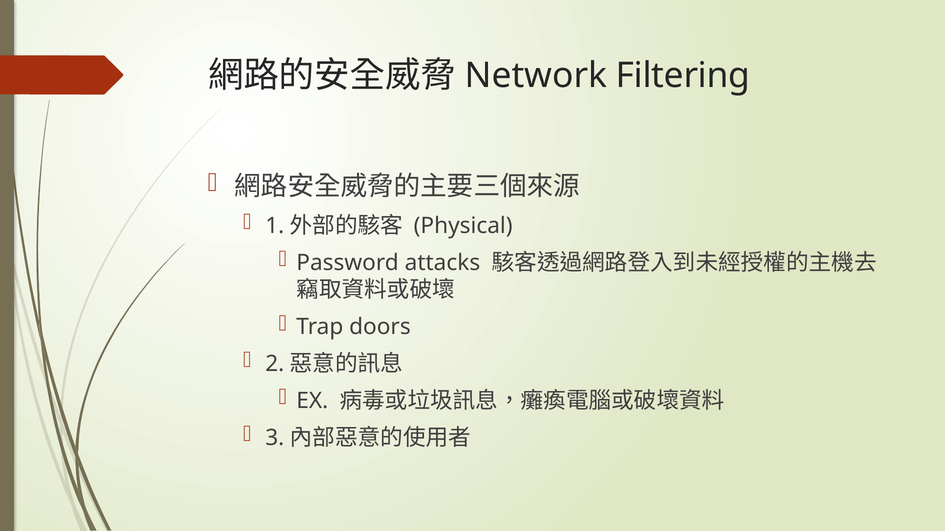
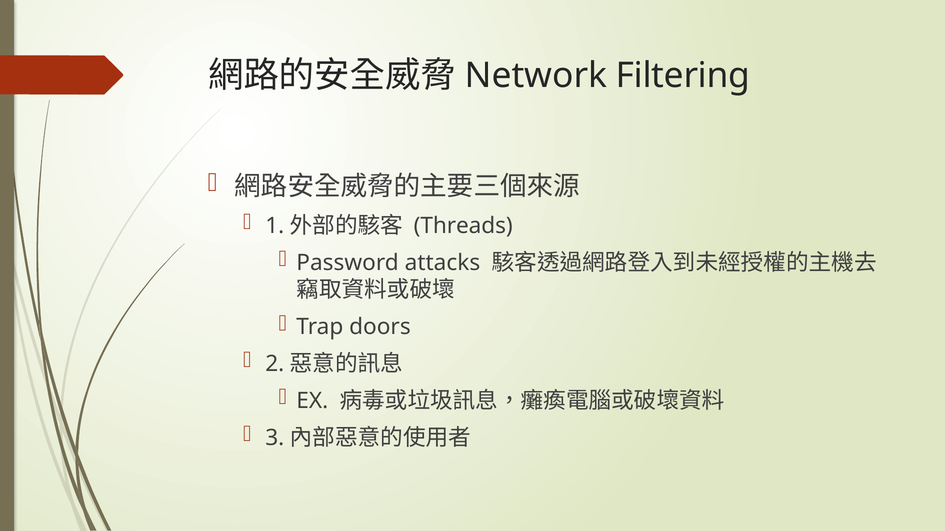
Physical: Physical -> Threads (463, 226)
